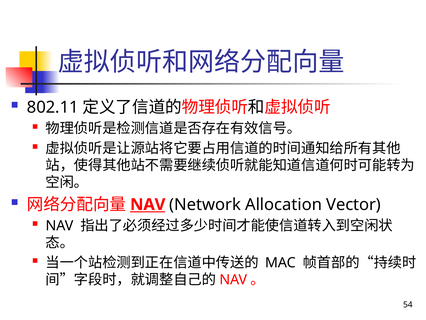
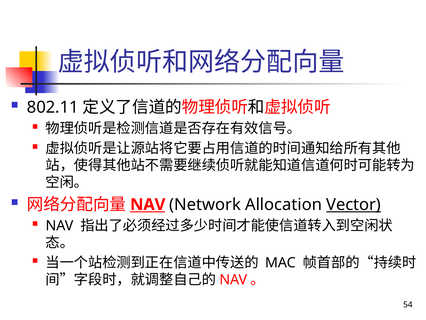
Vector underline: none -> present (354, 204)
